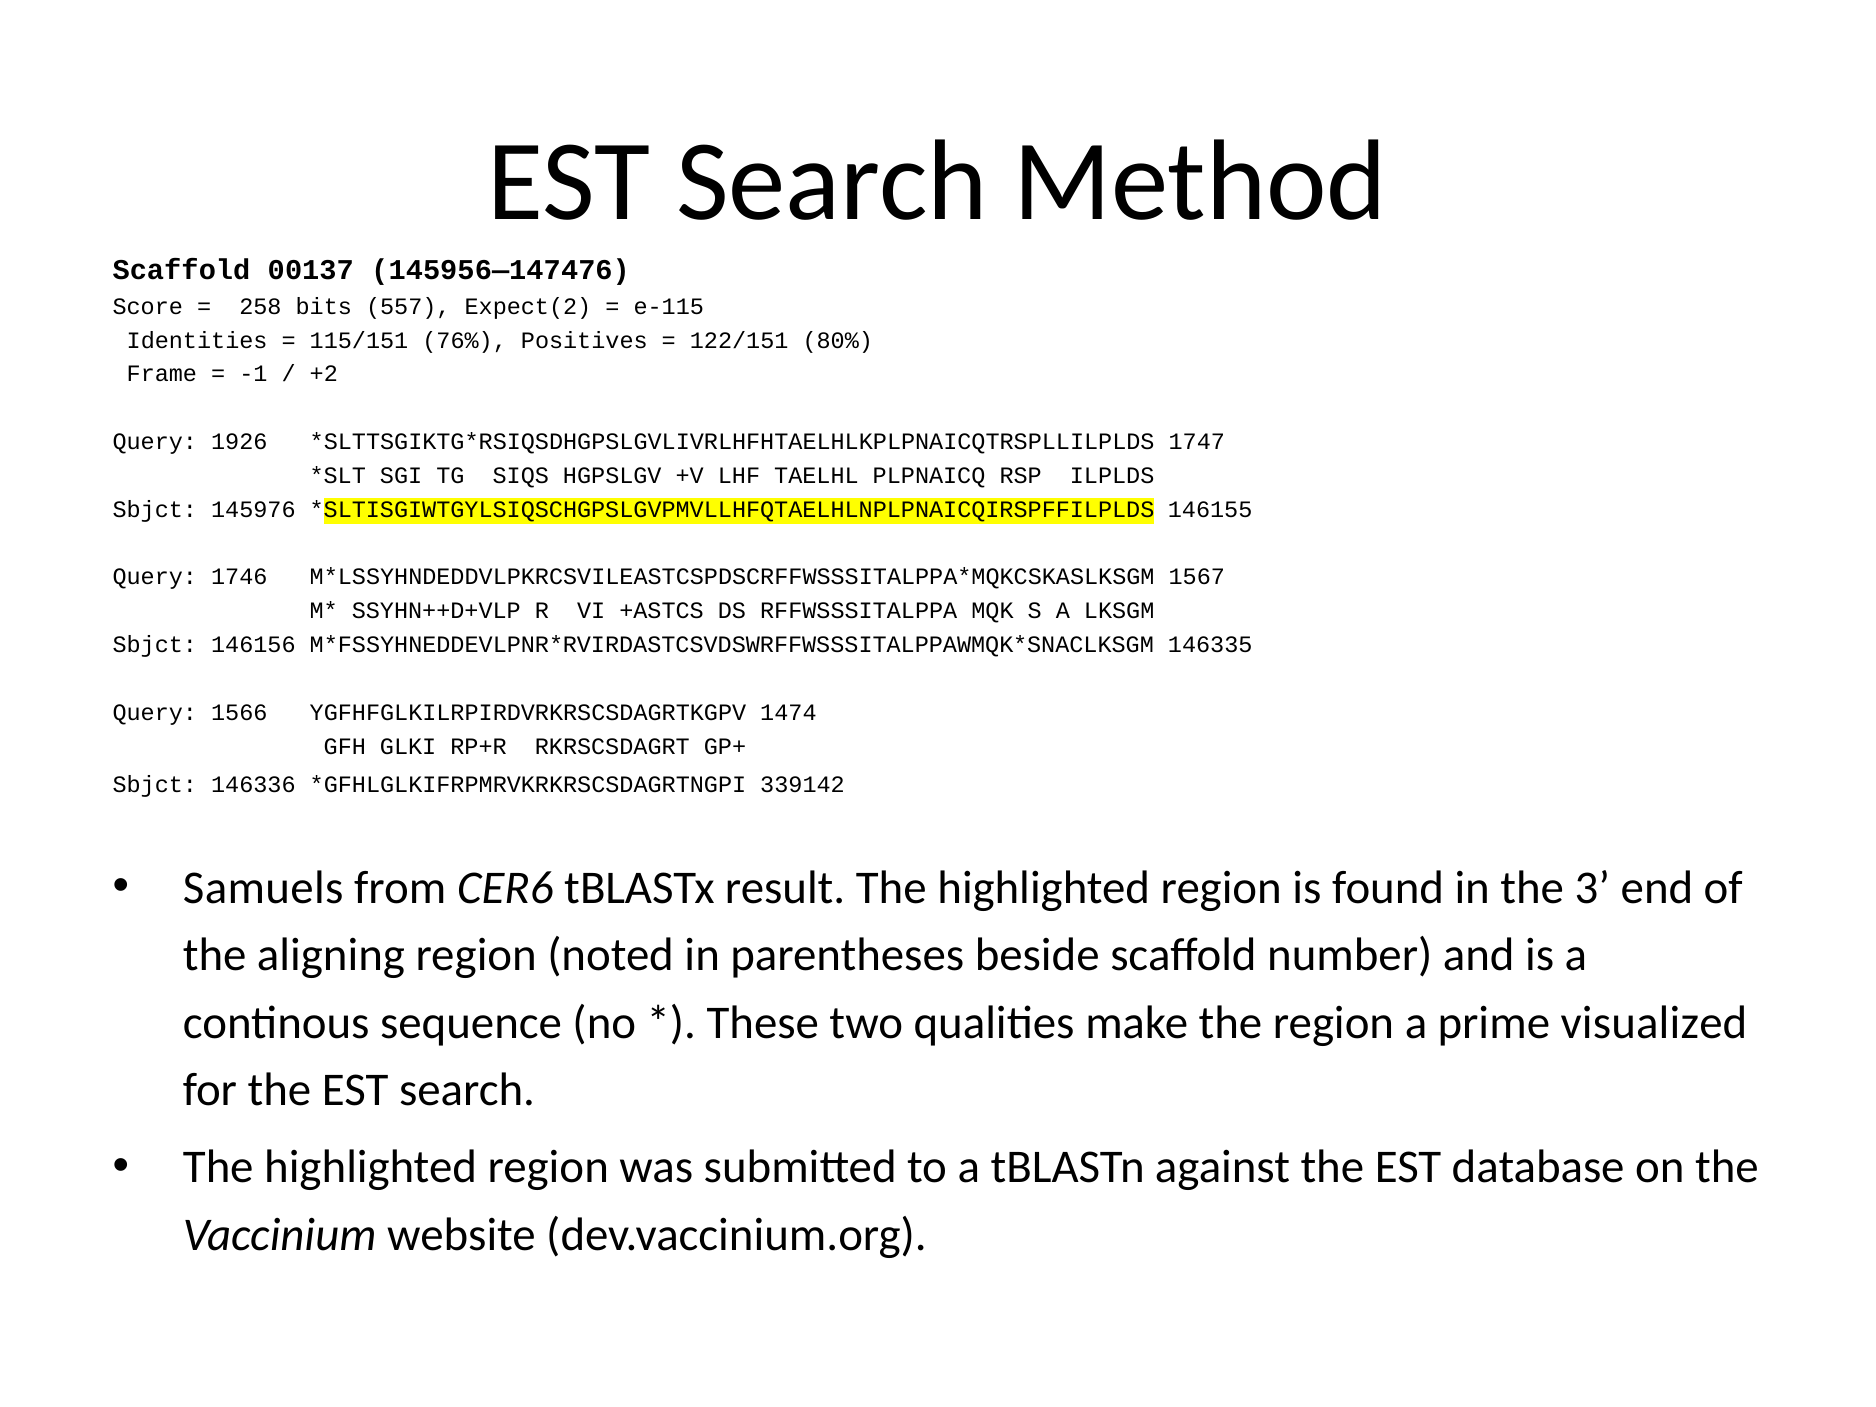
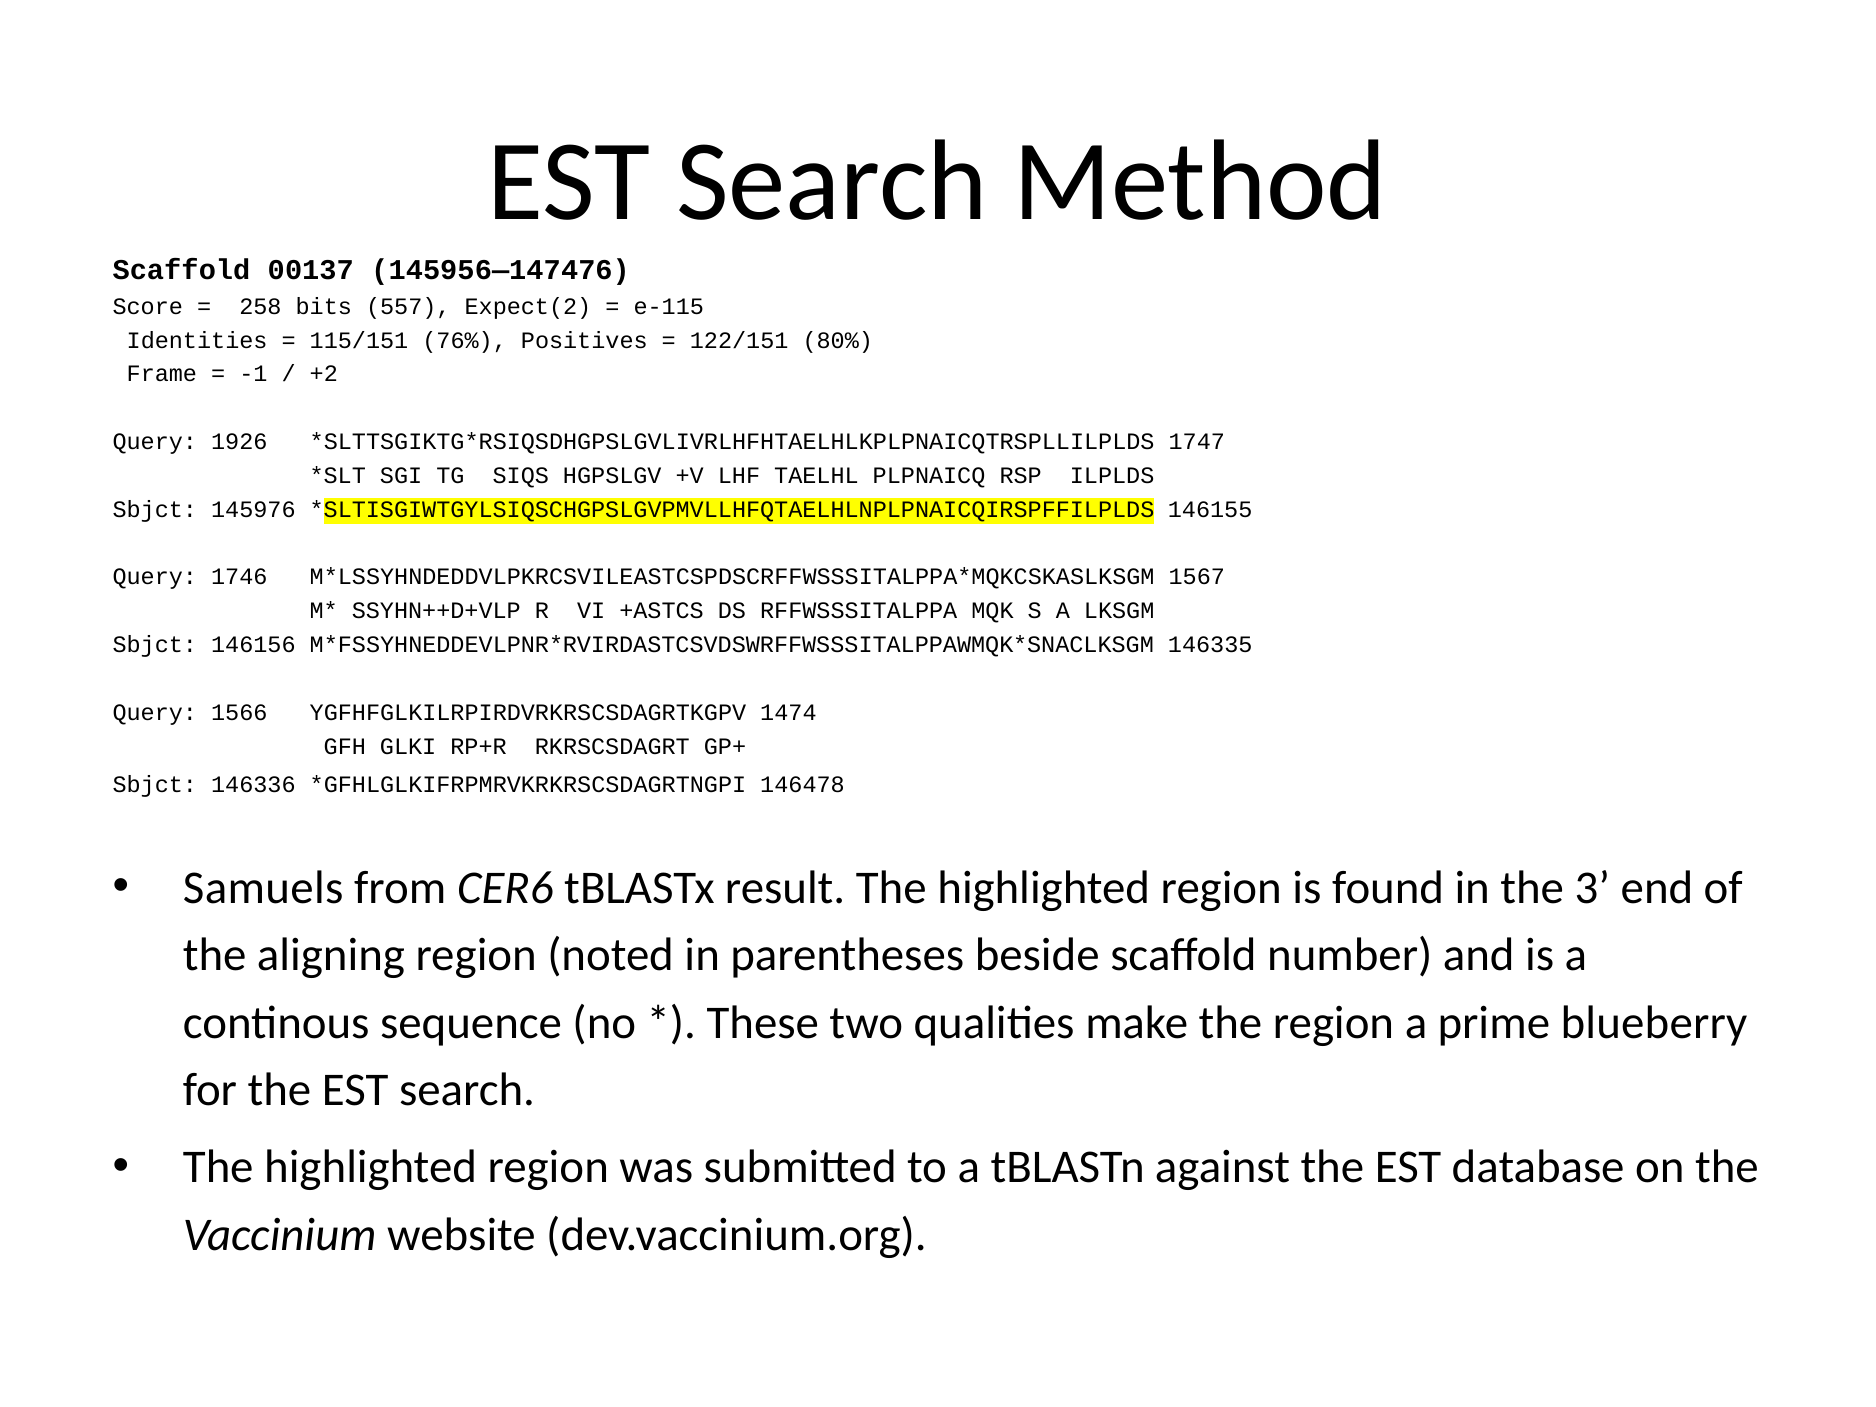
339142: 339142 -> 146478 (803, 785)
visualized: visualized -> blueberry (1654, 1023)
